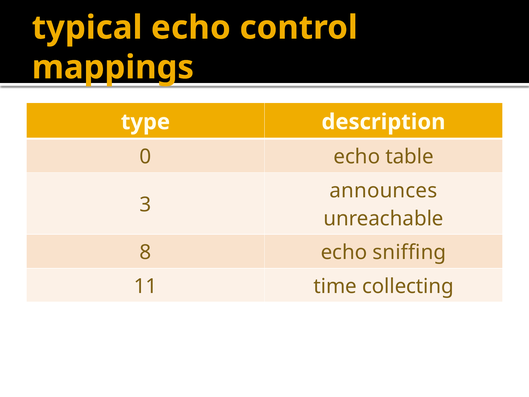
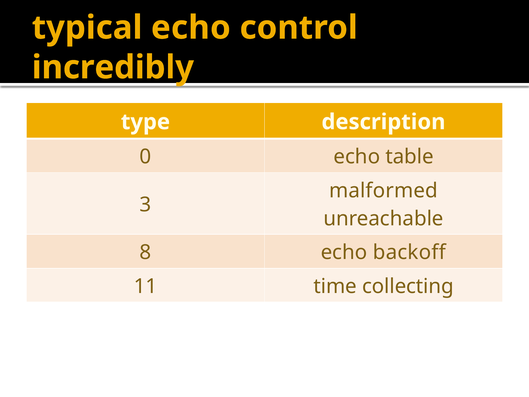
mappings: mappings -> incredibly (113, 67)
announces: announces -> malformed (383, 190)
sniffing: sniffing -> backoff (409, 252)
